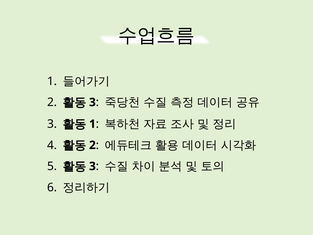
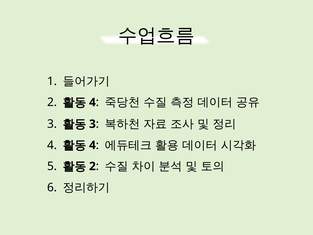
3: 3 -> 4 (92, 102)
1: 1 -> 3 (92, 124)
2: 2 -> 4 (92, 145)
3: 3 -> 2 (92, 166)
